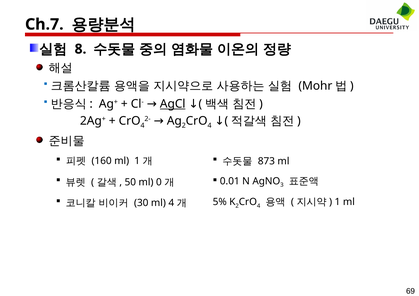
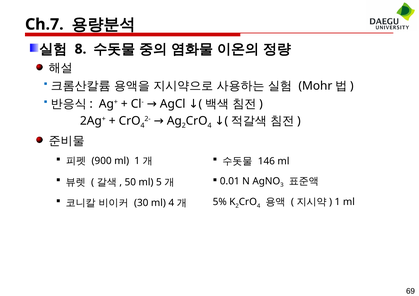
AgCl underline: present -> none (173, 104)
160: 160 -> 900 (102, 161)
873: 873 -> 146 (266, 161)
0: 0 -> 5 (159, 182)
